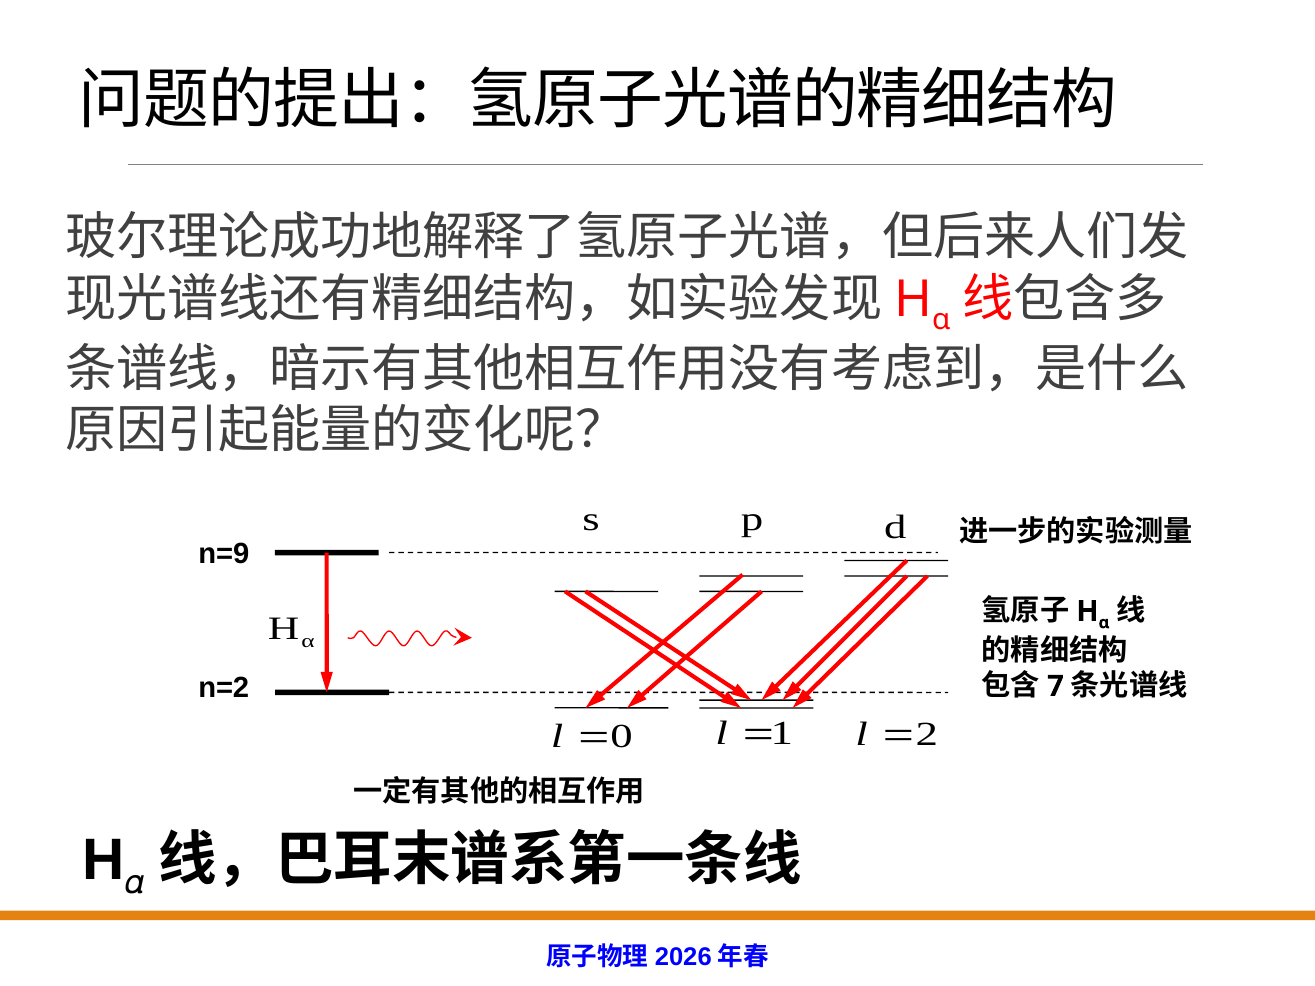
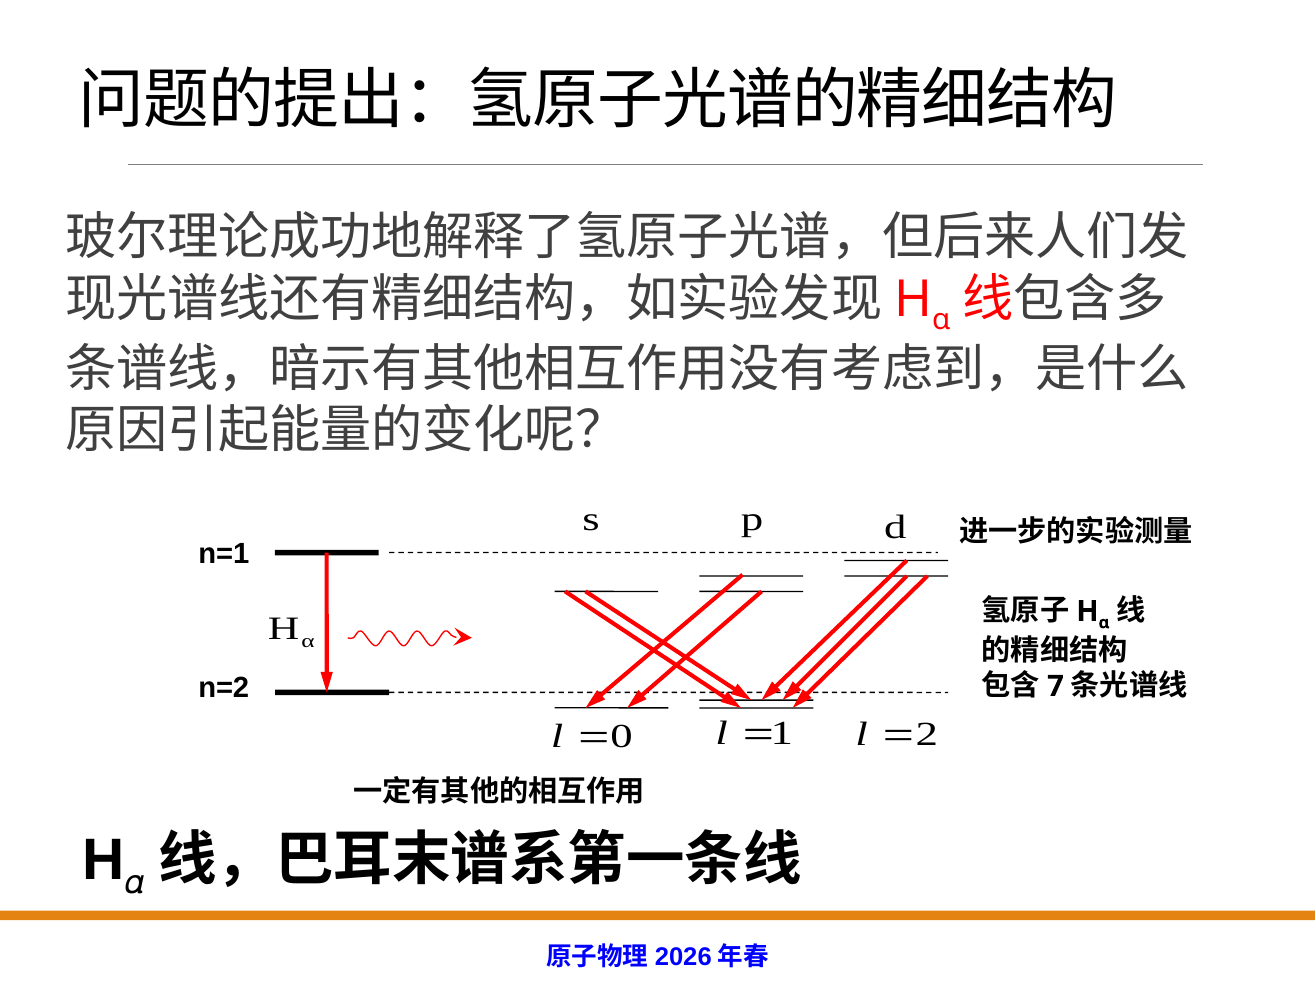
n=9: n=9 -> n=1 (224, 554)
